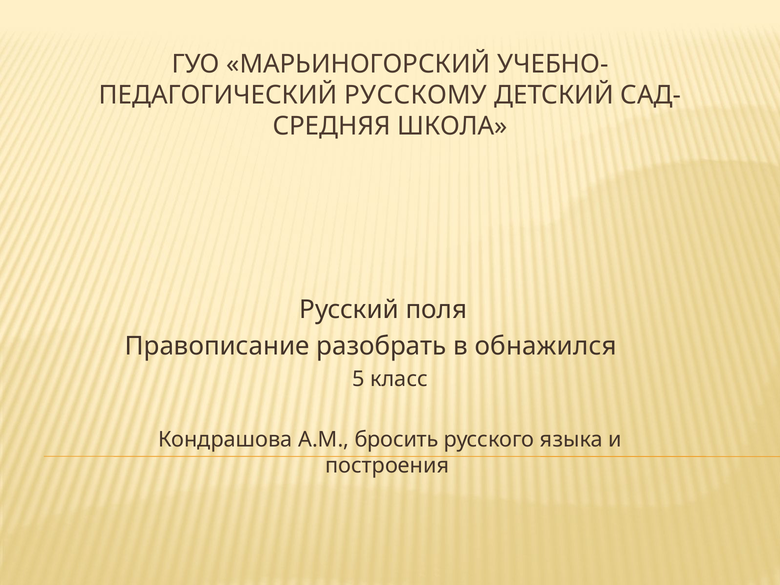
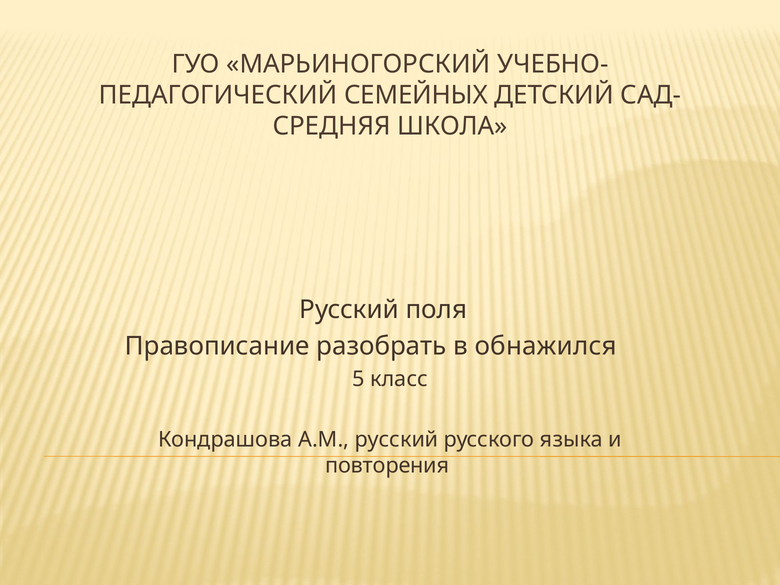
РУССКОМУ: РУССКОМУ -> СЕМЕЙНЫХ (416, 95)
А.М бросить: бросить -> русский (397, 440)
построения: построения -> повторения (387, 466)
